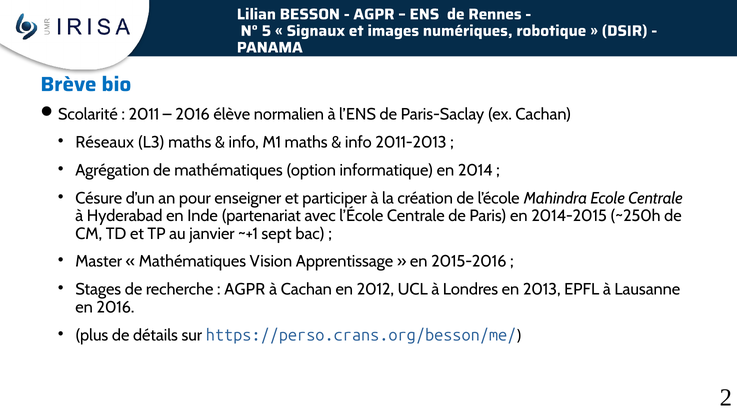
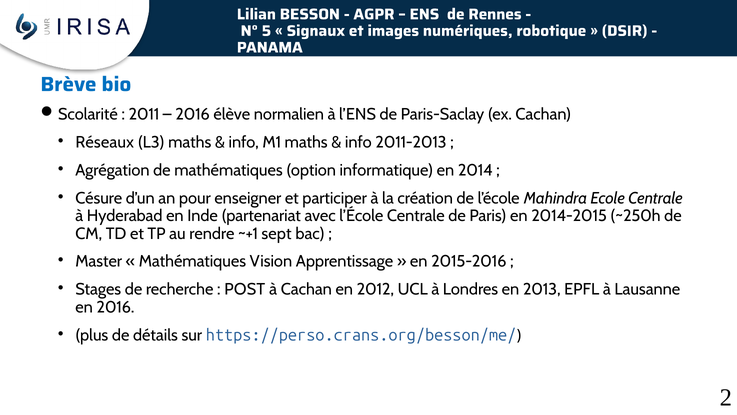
janvier: janvier -> rendre (212, 233)
AGPR: AGPR -> POST (245, 289)
